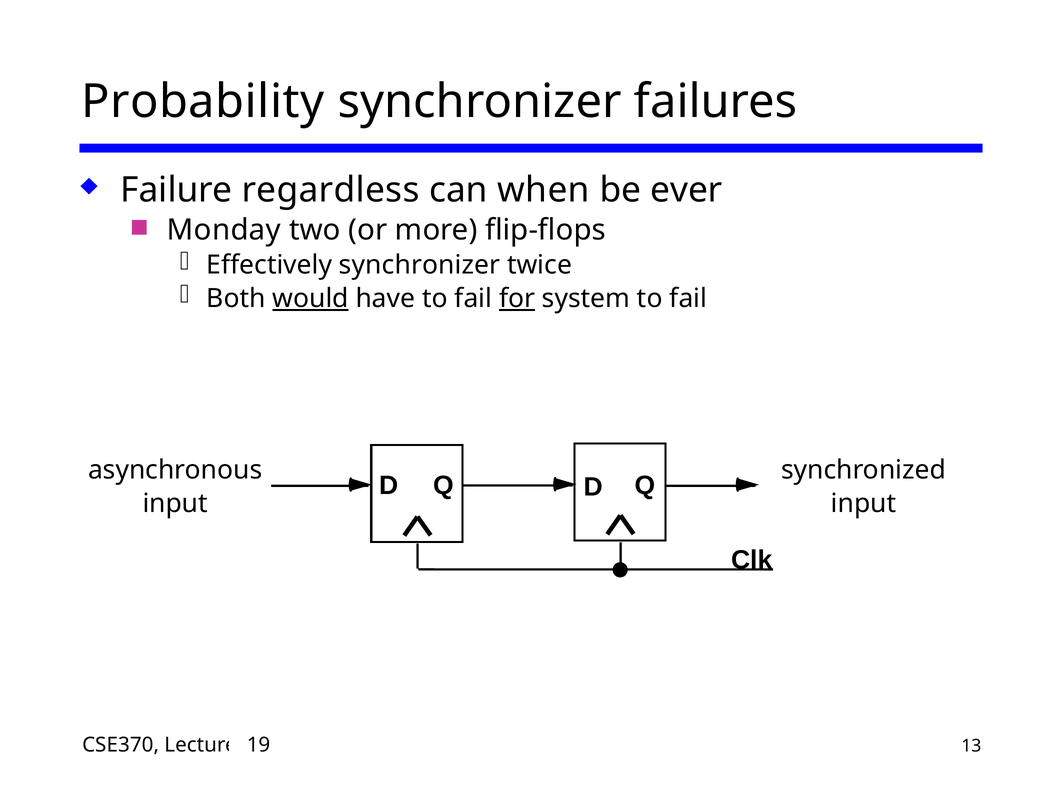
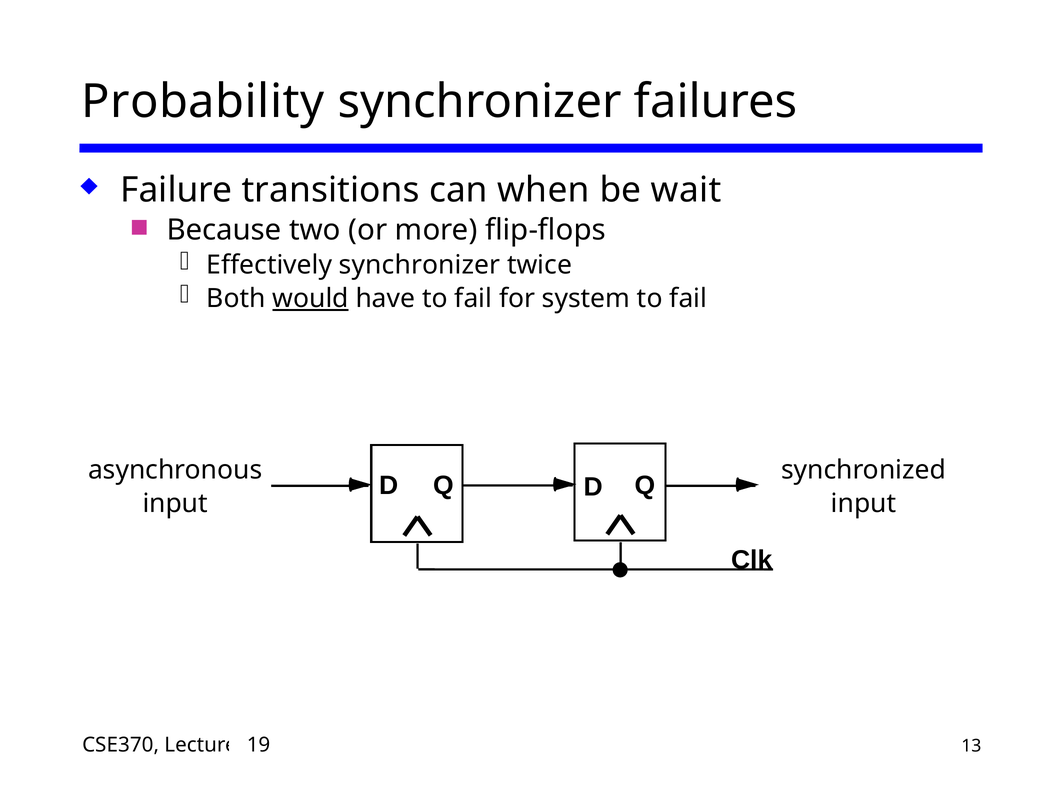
regardless: regardless -> transitions (331, 190)
ever: ever -> wait (686, 190)
Monday: Monday -> Because (224, 230)
for underline: present -> none (517, 299)
